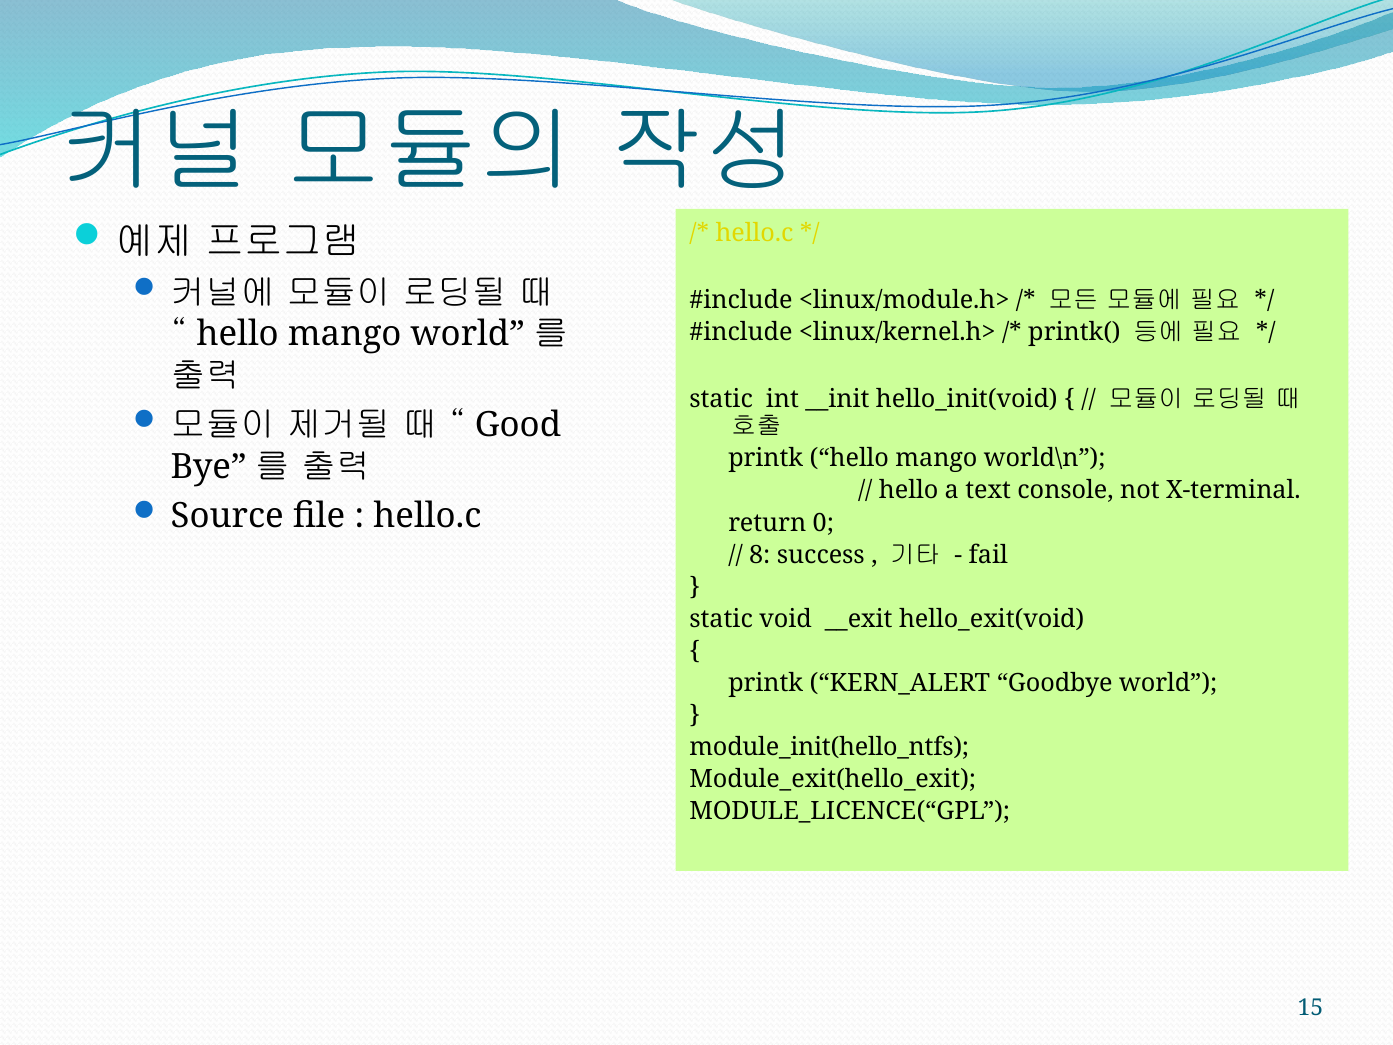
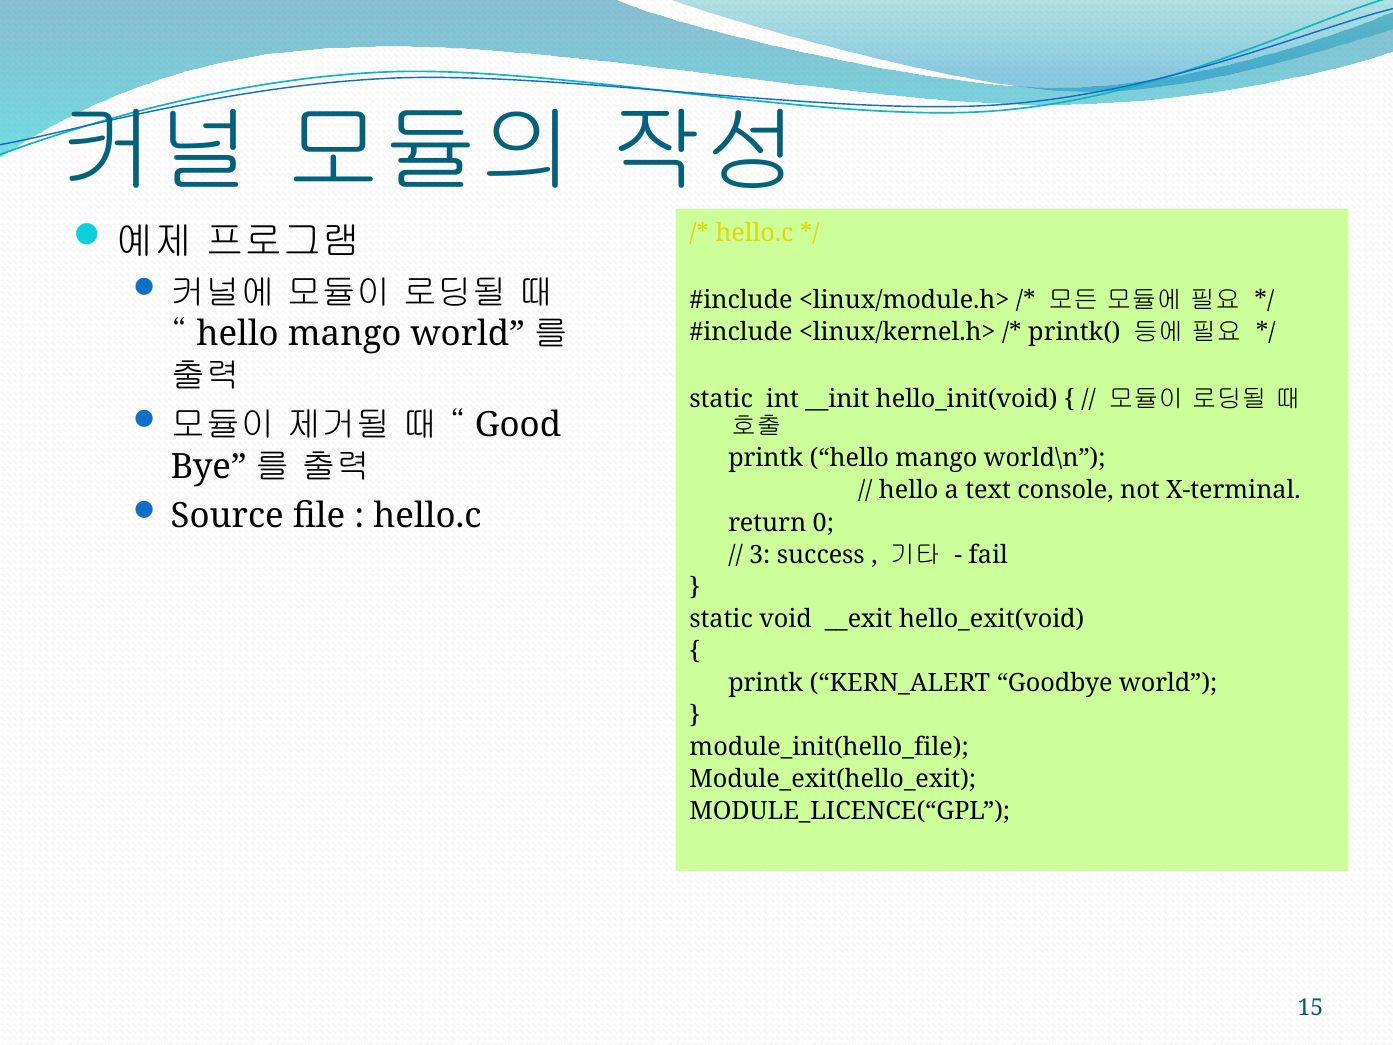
8: 8 -> 3 (760, 555)
module_init(hello_ntfs: module_init(hello_ntfs -> module_init(hello_file (829, 747)
